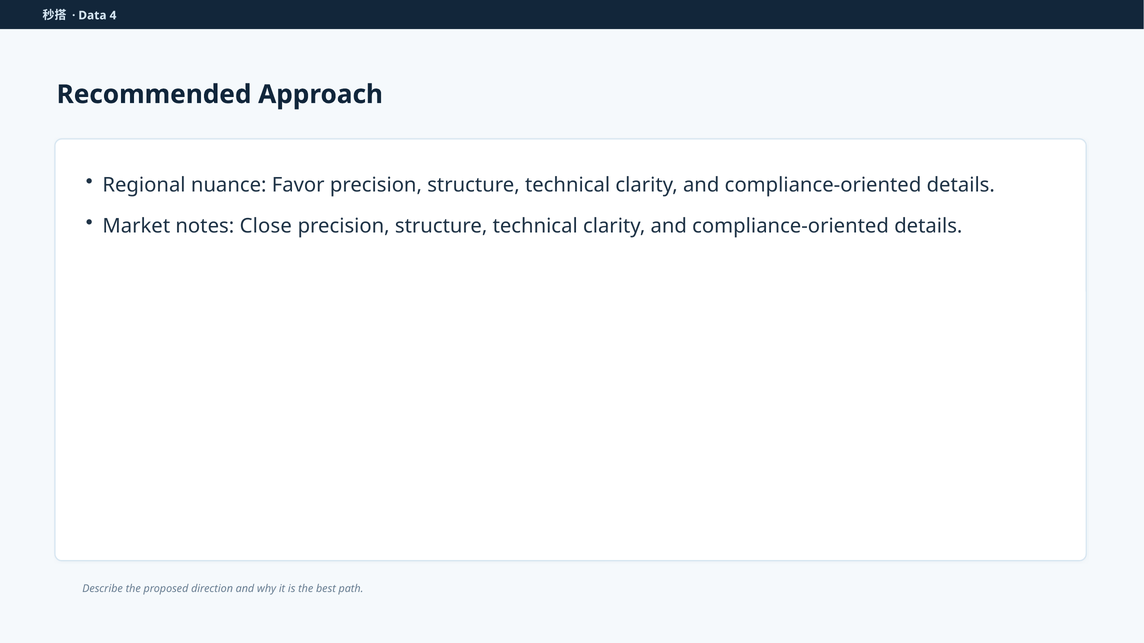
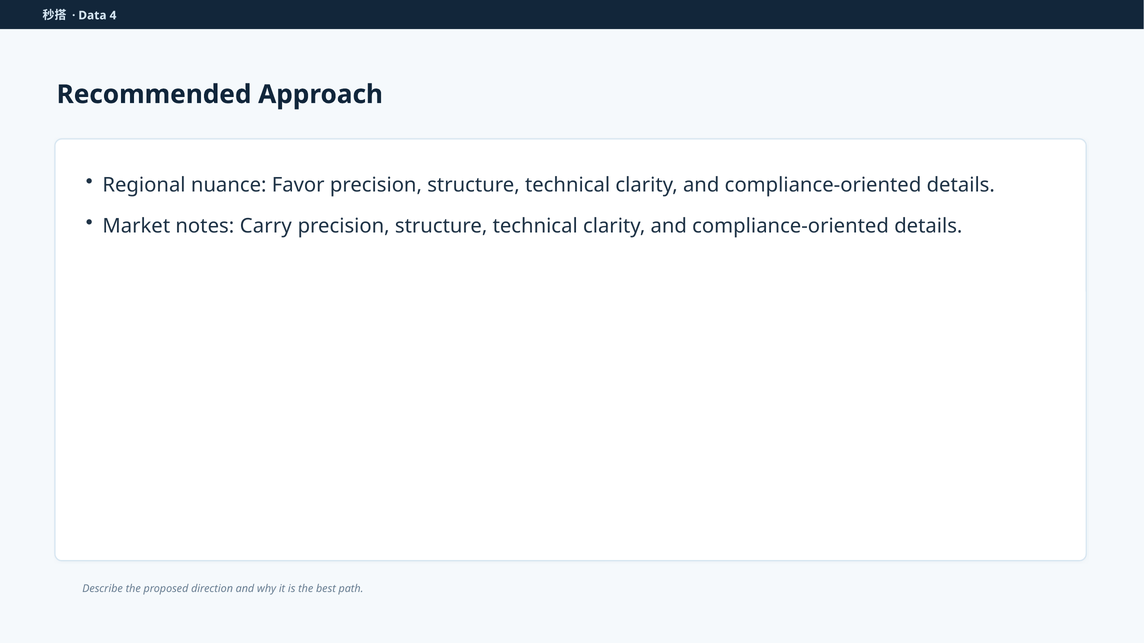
Close: Close -> Carry (266, 226)
